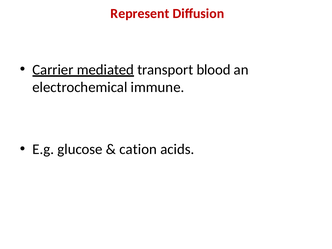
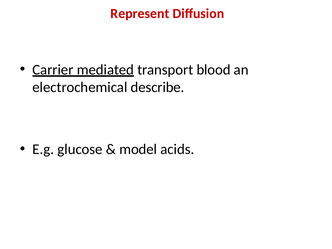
immune: immune -> describe (158, 87)
cation: cation -> model (138, 149)
